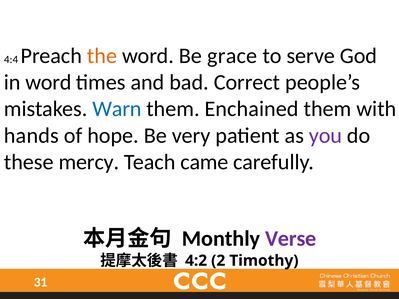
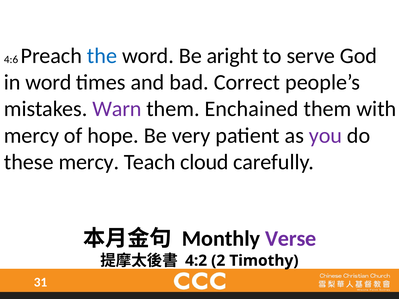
4:4: 4:4 -> 4:6 (11, 59)
the colour: orange -> blue (102, 56)
grace: grace -> aright (232, 56)
Warn colour: blue -> purple (117, 109)
hands: hands -> mercy (32, 136)
came: came -> cloud (204, 162)
